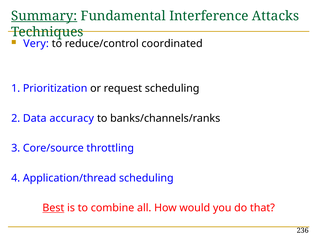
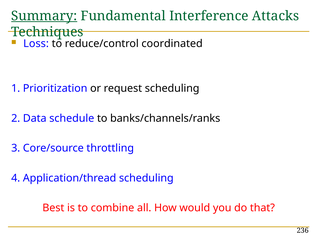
Very: Very -> Loss (36, 44)
accuracy: accuracy -> schedule (72, 118)
Best underline: present -> none (53, 208)
